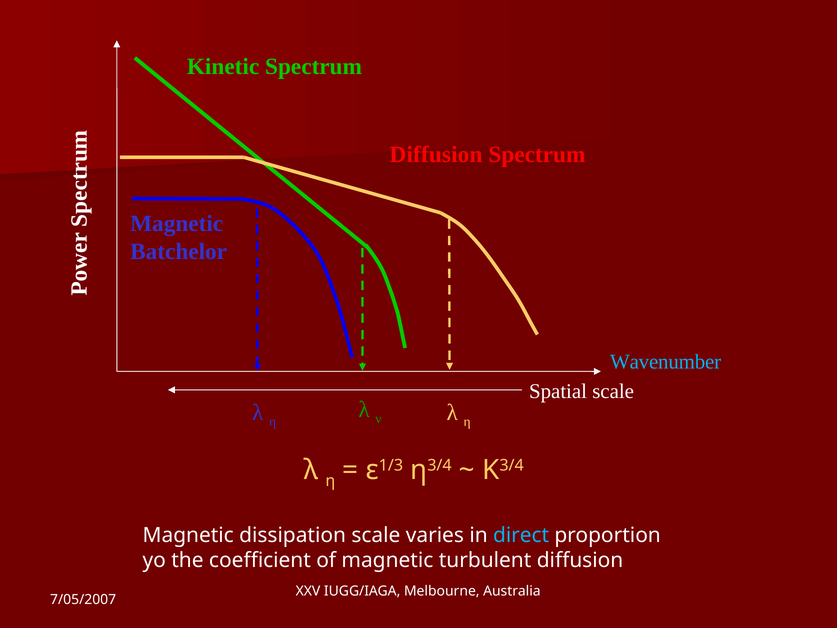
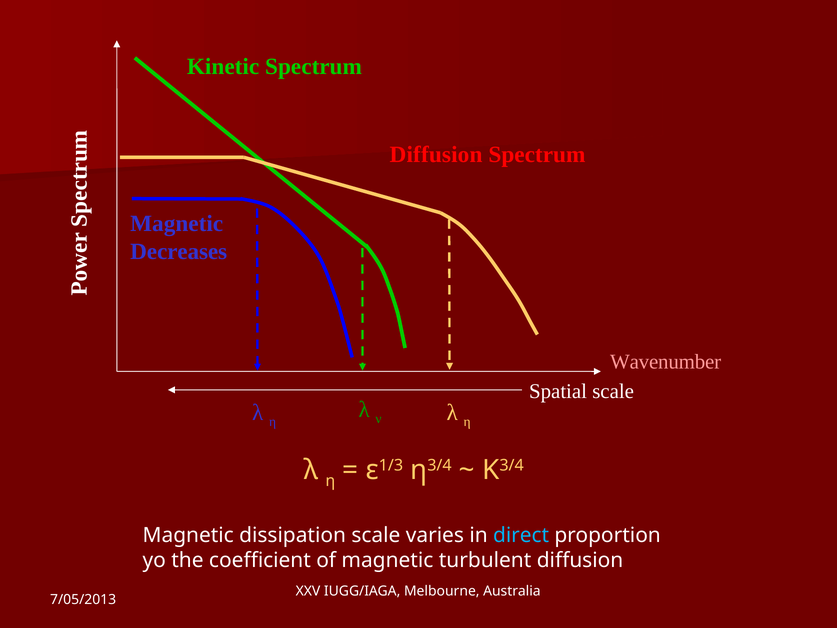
Batchelor: Batchelor -> Decreases (179, 251)
Wavenumber colour: light blue -> pink (666, 362)
7/05/2007: 7/05/2007 -> 7/05/2013 (83, 599)
